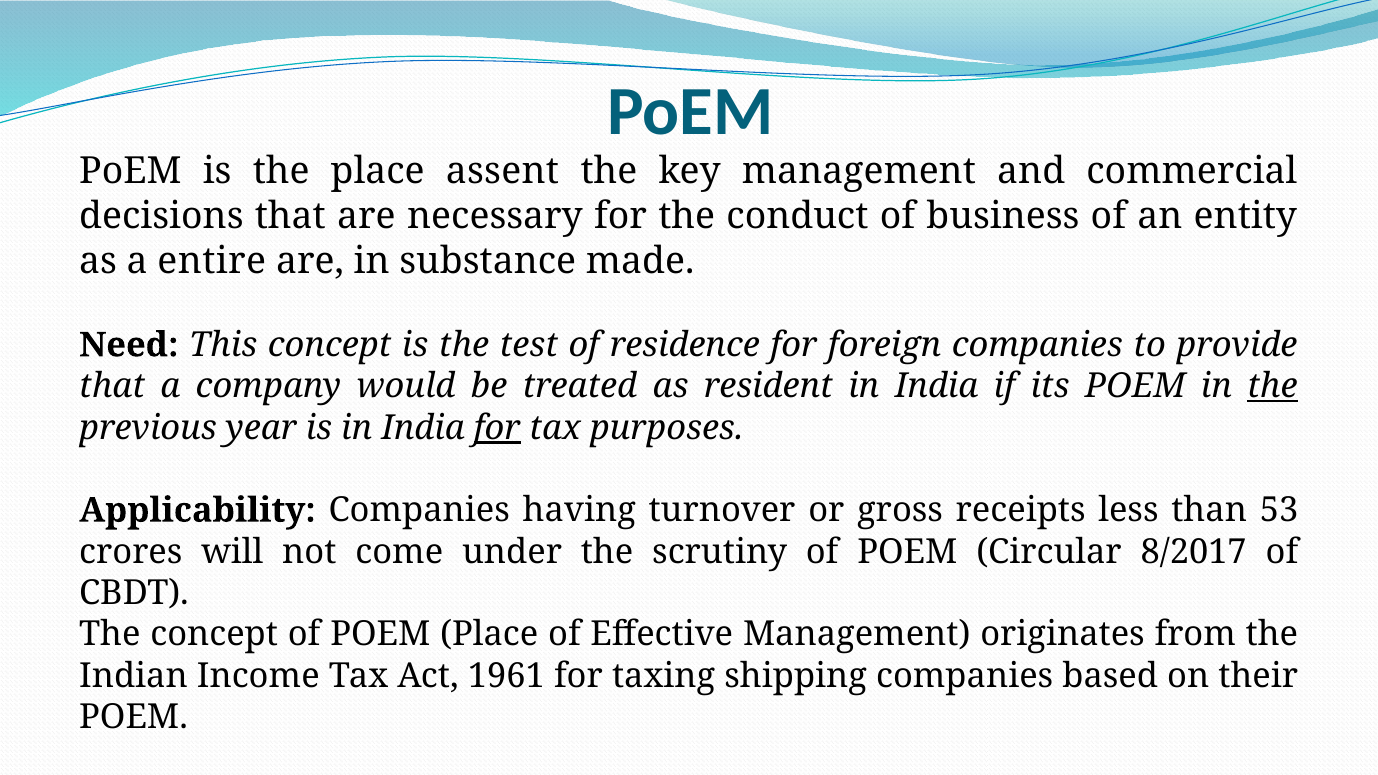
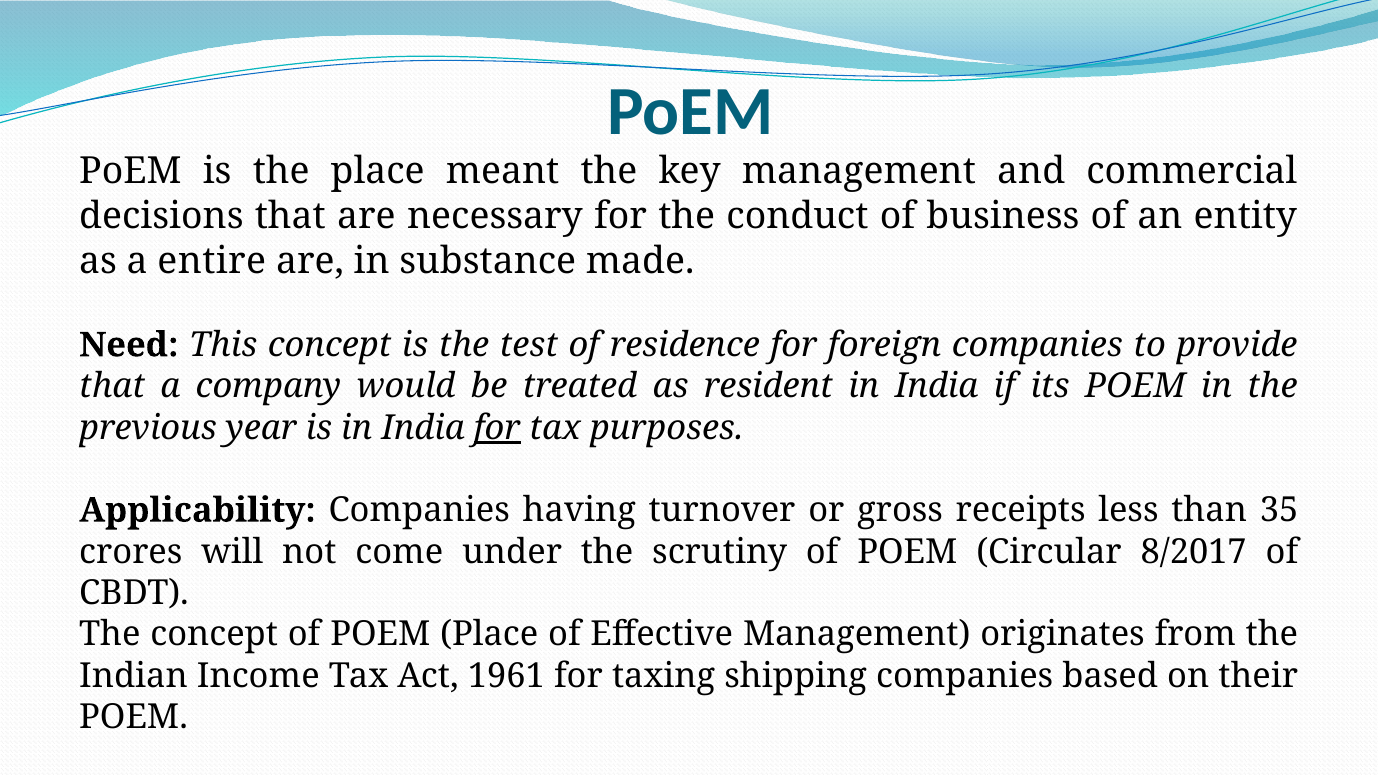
assent: assent -> meant (503, 171)
the underline: present -> none (1272, 386)
53: 53 -> 35 (1279, 510)
